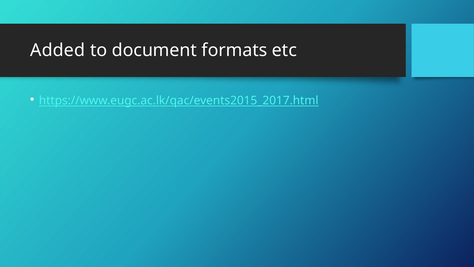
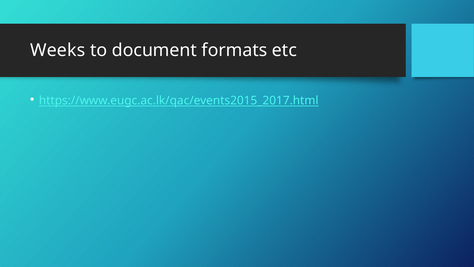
Added: Added -> Weeks (58, 50)
